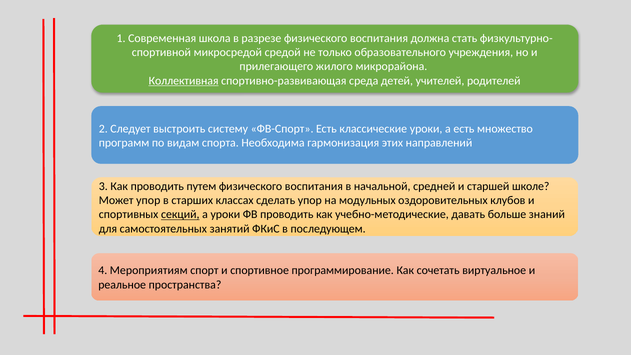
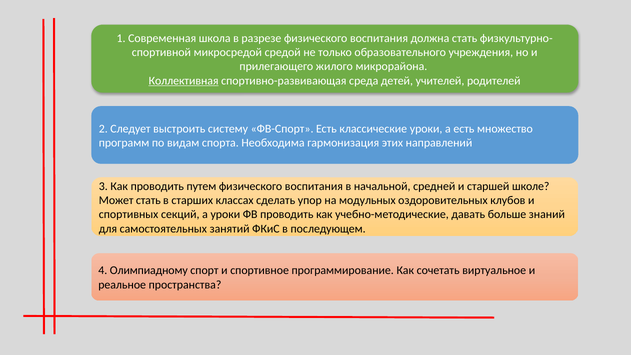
Может упор: упор -> стать (148, 200)
секций underline: present -> none (180, 215)
Мероприятиям: Мероприятиям -> Олимпиадному (149, 270)
